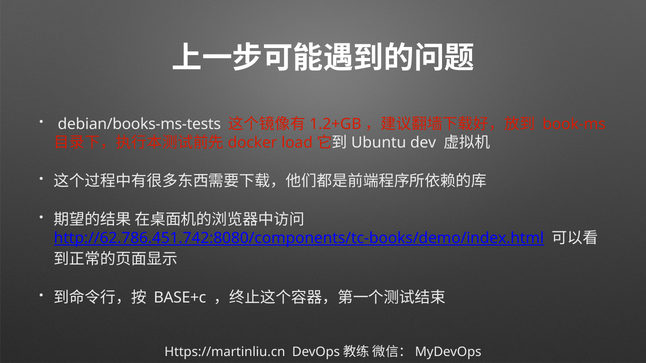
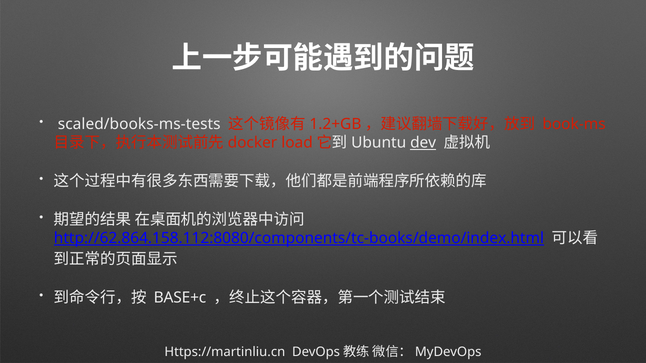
debian/books-ms-tests: debian/books-ms-tests -> scaled/books-ms-tests (139, 124)
dev underline: none -> present (423, 143)
http://62.786.451.742:8080/components/tc-books/demo/index.html: http://62.786.451.742:8080/components/tc-books/demo/index.html -> http://62.864.158.112:8080/components/tc-books/demo/index.html (299, 238)
